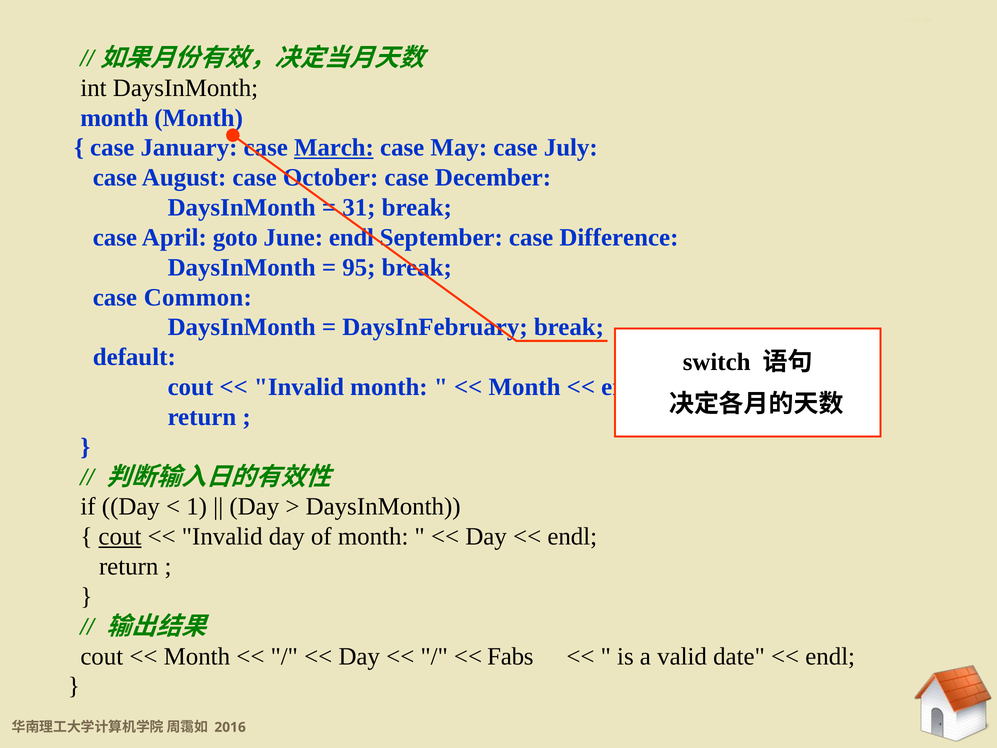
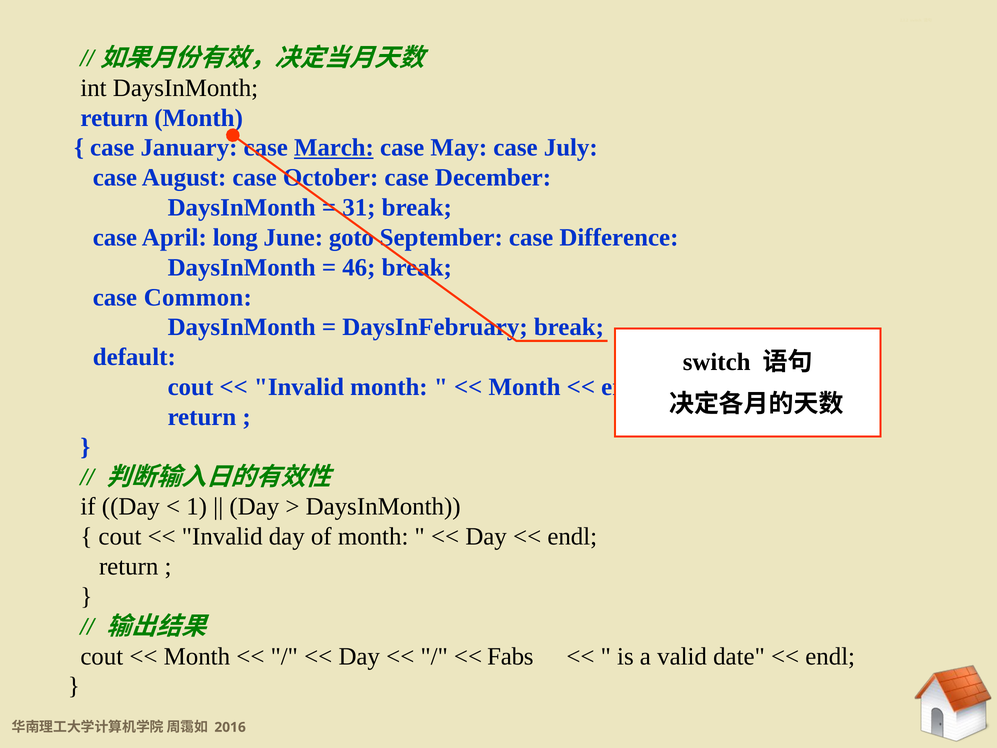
month: month -> return (114, 118)
goto: goto -> long (235, 237)
June endl: endl -> goto (351, 237)
95: 95 -> 46 (359, 267)
cout underline: present -> none (120, 536)
